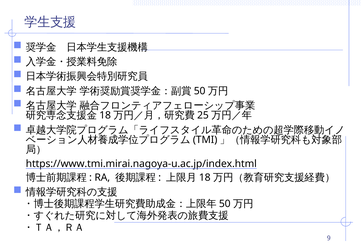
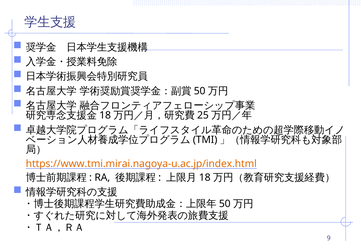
https://www.tmi.mirai.nagoya-u.ac.jp/index.html colour: black -> orange (141, 164)
